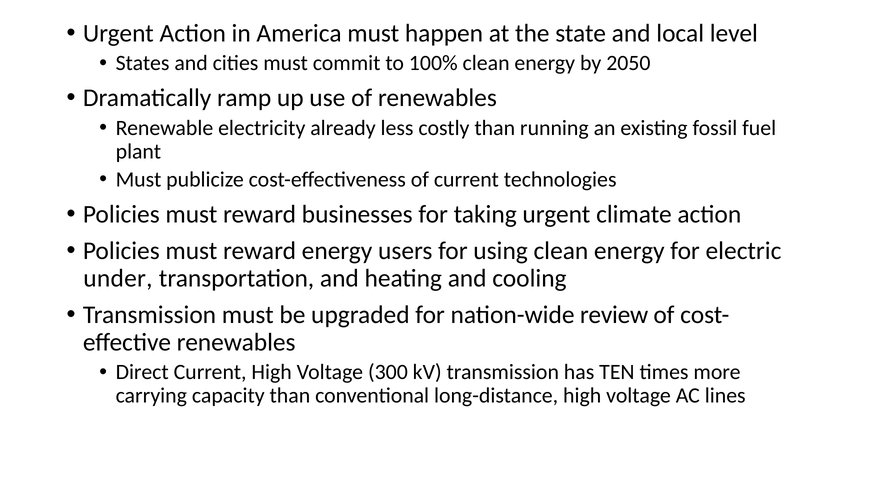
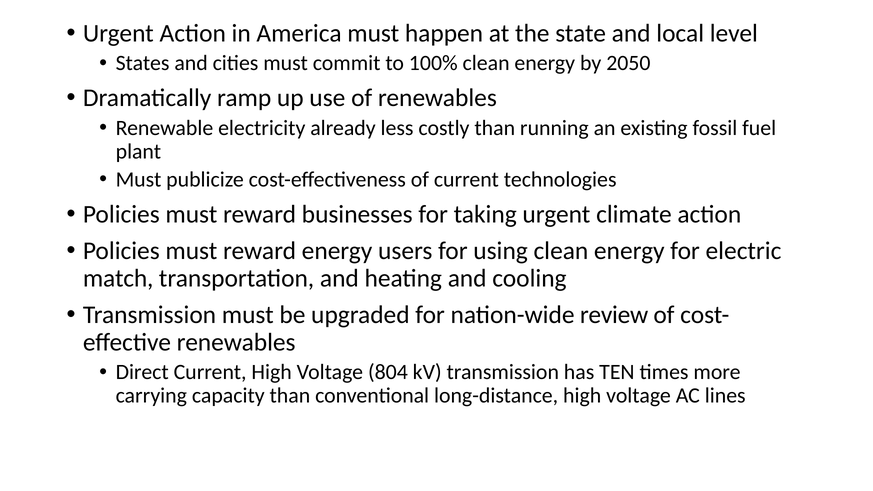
under: under -> match (118, 278)
300: 300 -> 804 (388, 372)
